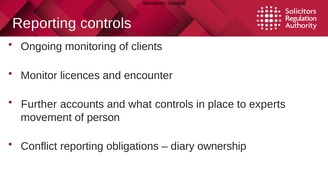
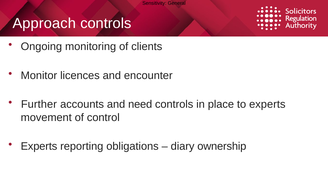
Reporting: Reporting -> Approach (44, 23)
what: what -> need (140, 105)
person: person -> control (103, 118)
Conflict: Conflict -> Experts (39, 147)
